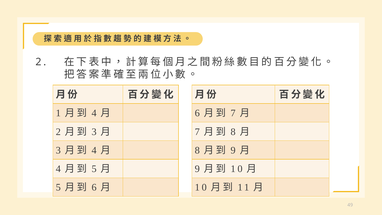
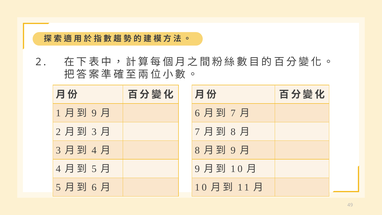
4: 4 -> 9 (94, 113)
